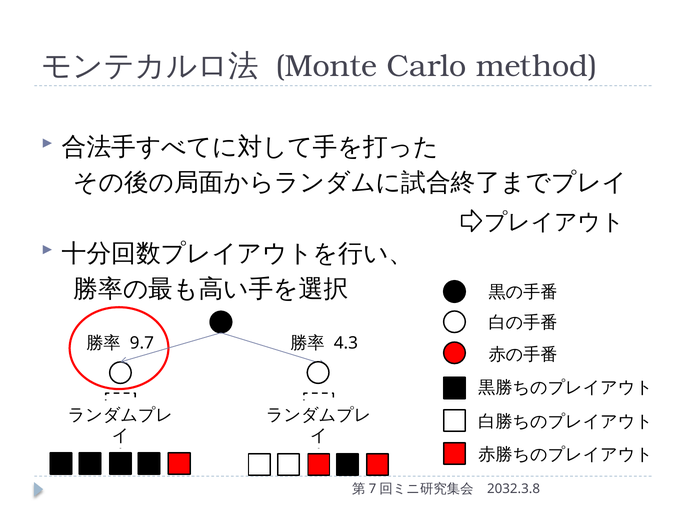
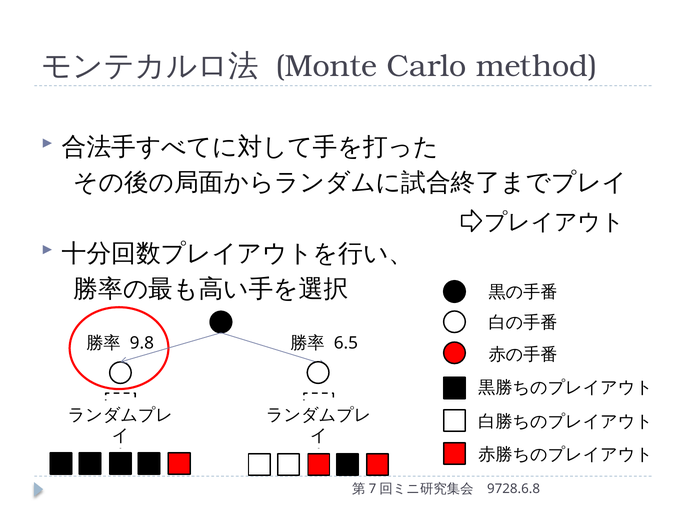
9.7: 9.7 -> 9.8 (142, 343)
4.3: 4.3 -> 6.5 (346, 343)
2032.3.8: 2032.3.8 -> 9728.6.8 (514, 489)
